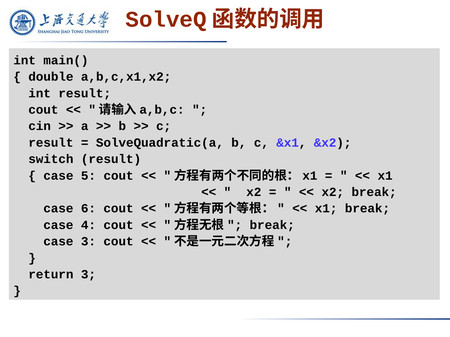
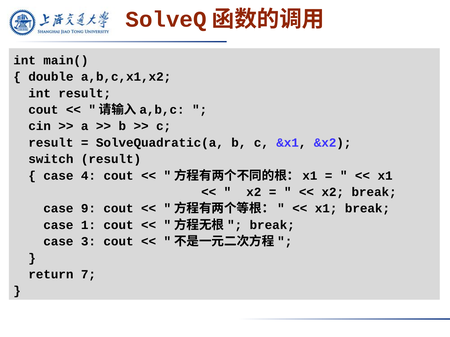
5: 5 -> 4 (88, 176)
6: 6 -> 9 (88, 209)
4: 4 -> 1 (88, 225)
return 3: 3 -> 7 (88, 275)
